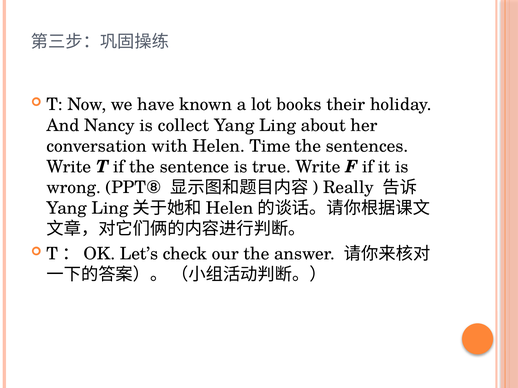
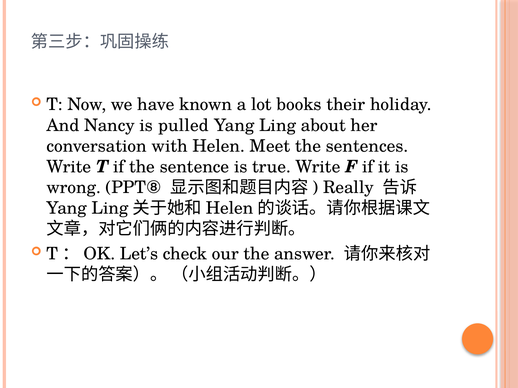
collect: collect -> pulled (183, 125)
Time: Time -> Meet (270, 146)
